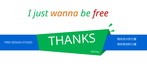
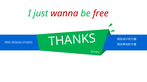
wanna colour: orange -> red (64, 13)
